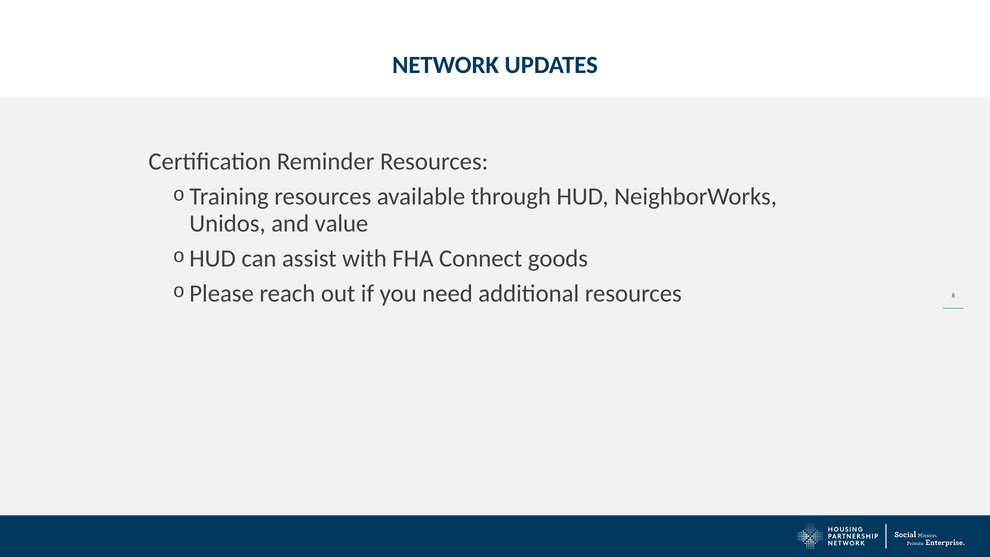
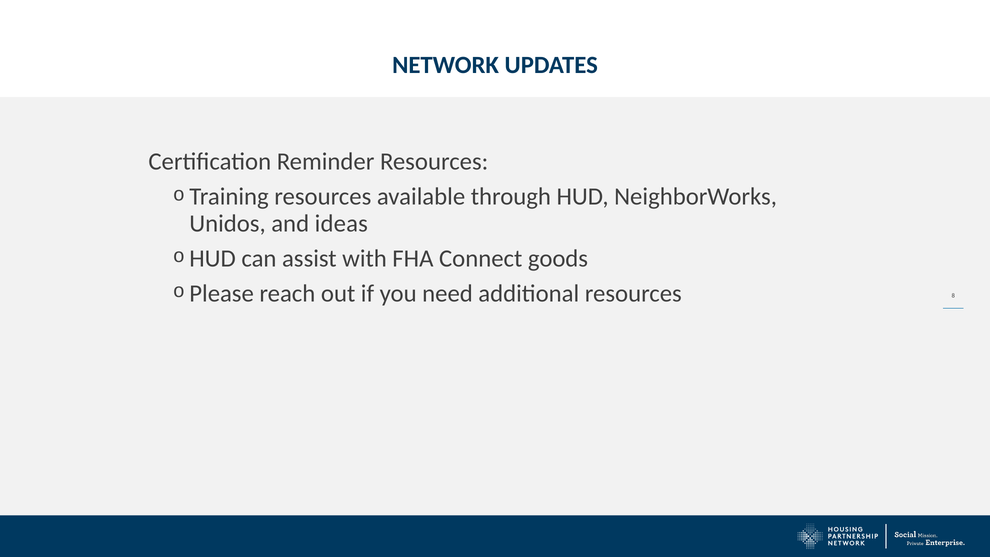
value: value -> ideas (341, 223)
